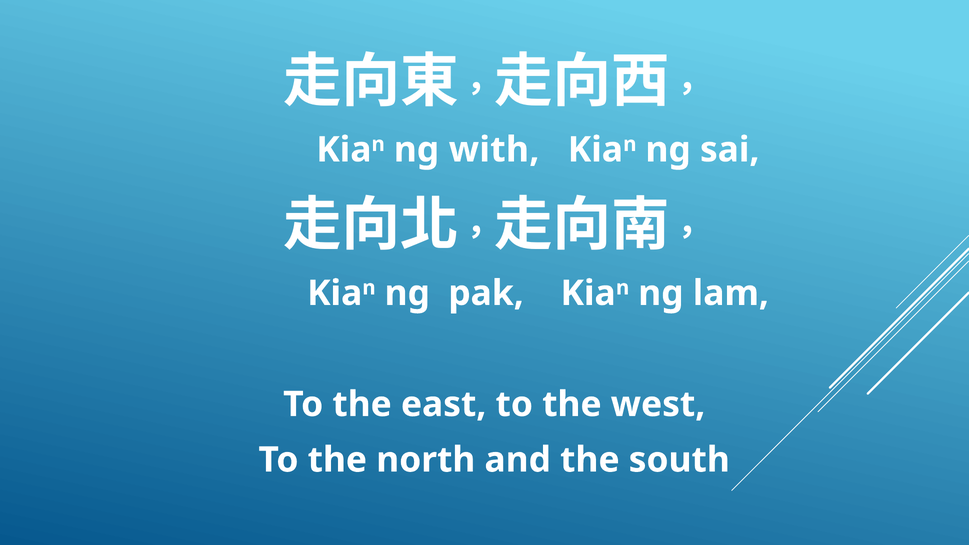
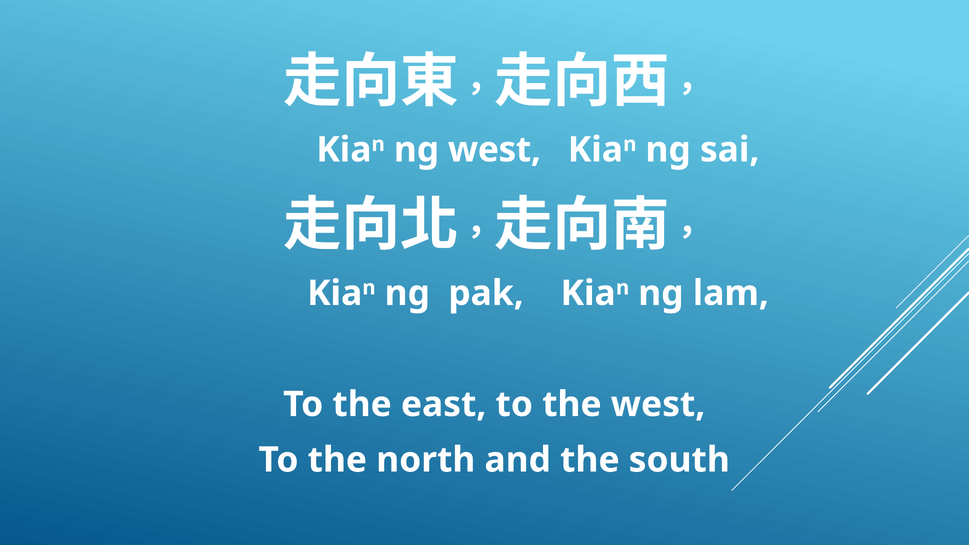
ng with: with -> west (494, 150)
